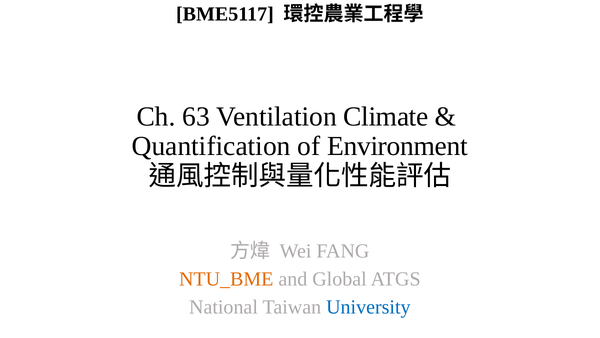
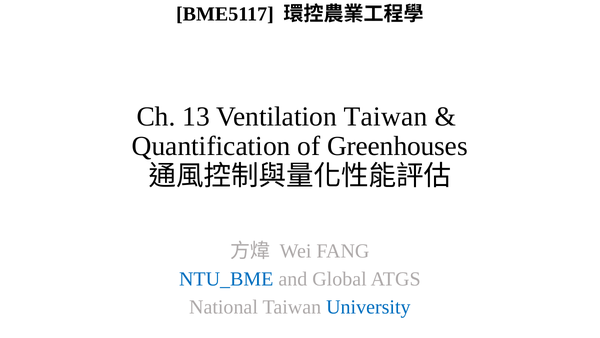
63: 63 -> 13 (196, 116)
Ventilation Climate: Climate -> Taiwan (386, 116)
Environment: Environment -> Greenhouses (397, 146)
NTU_BME colour: orange -> blue (226, 279)
